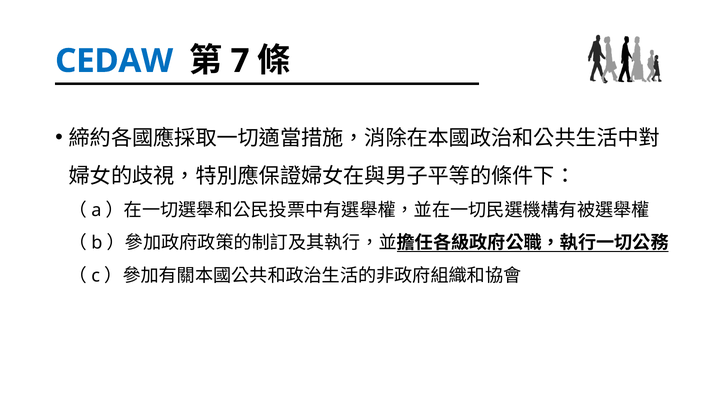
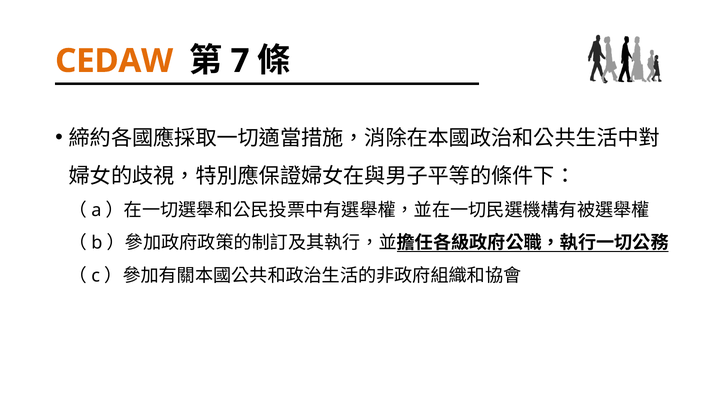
CEDAW colour: blue -> orange (114, 61)
